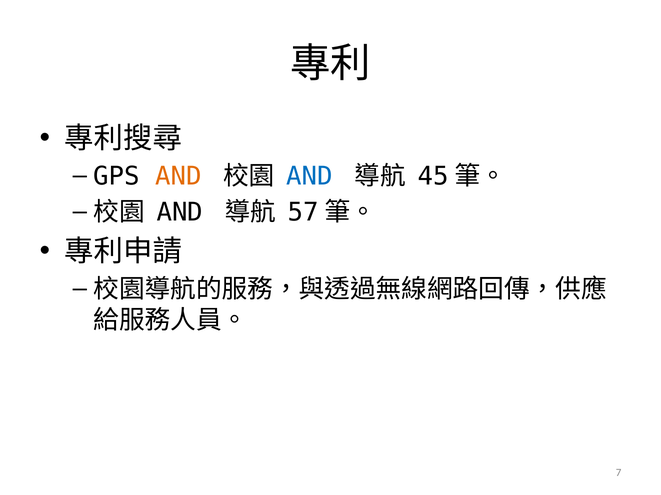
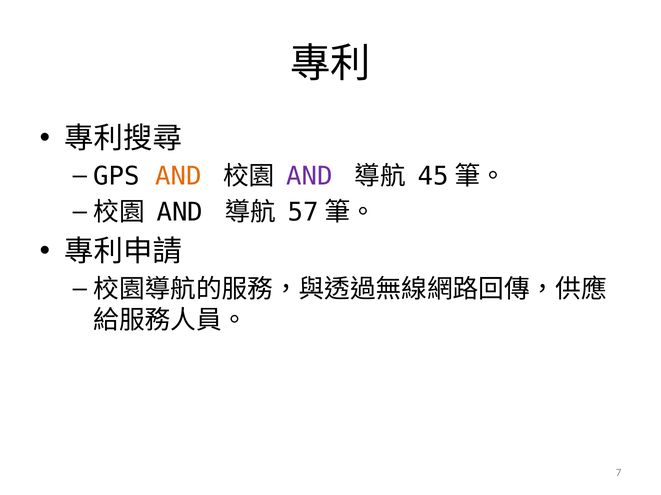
AND colour: blue -> purple (310, 177)
